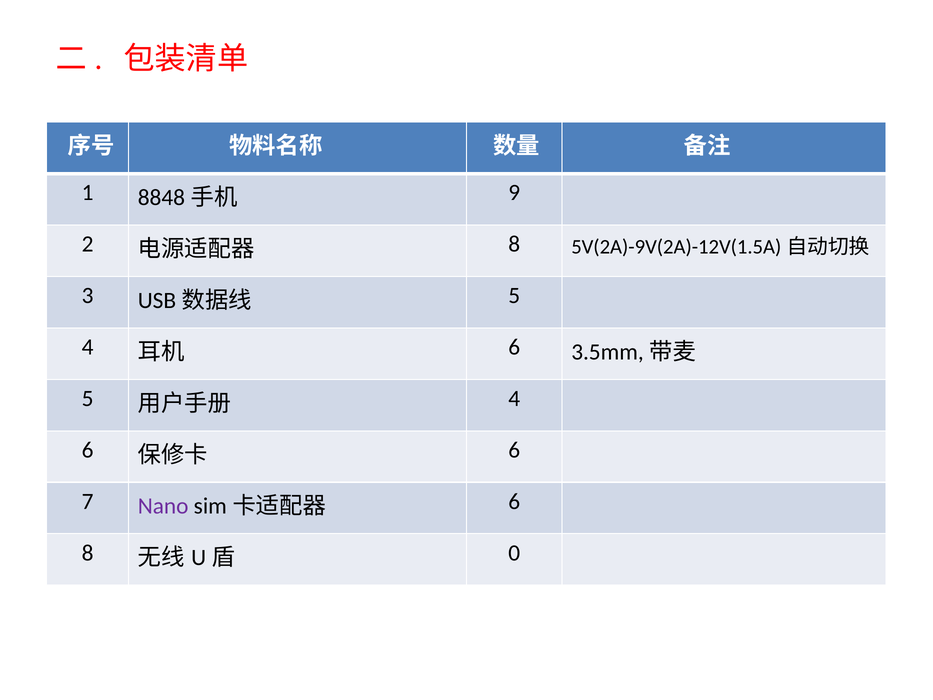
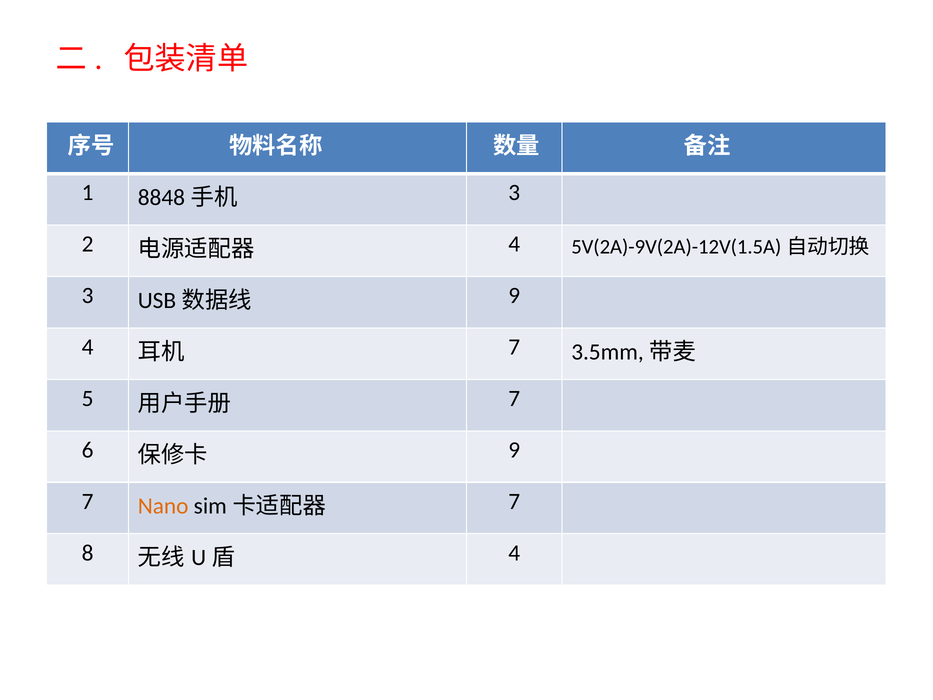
9: 9 -> 3 (514, 193)
8: 8 -> 4 (514, 244)
5: 5 -> 9 (514, 296)
6: 6 -> 7 (514, 347)
4: 4 -> 7 (514, 398)
6: 6 -> 9 (514, 450)
Nano colour: purple -> orange (163, 506)
6: 6 -> 7 (514, 501)
0: 0 -> 4 (514, 553)
